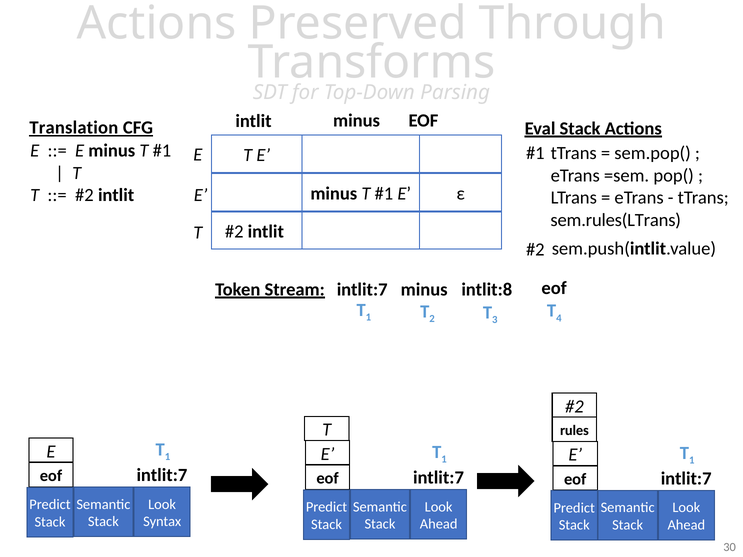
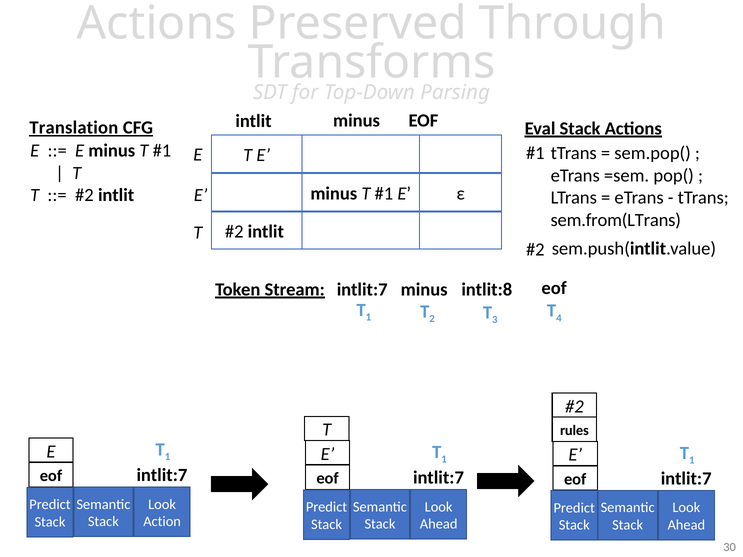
sem.rules(LTrans: sem.rules(LTrans -> sem.from(LTrans (616, 220)
Syntax: Syntax -> Action (162, 522)
